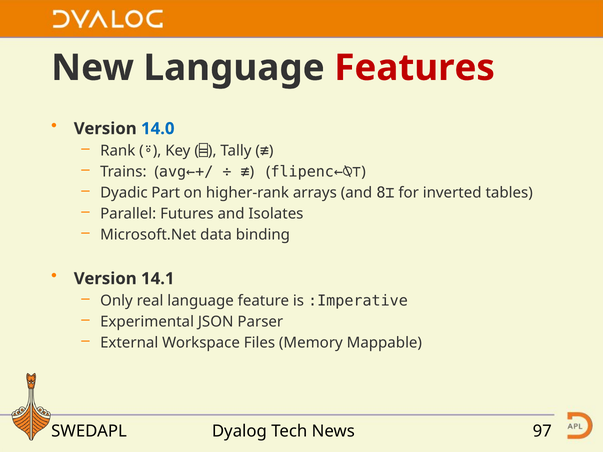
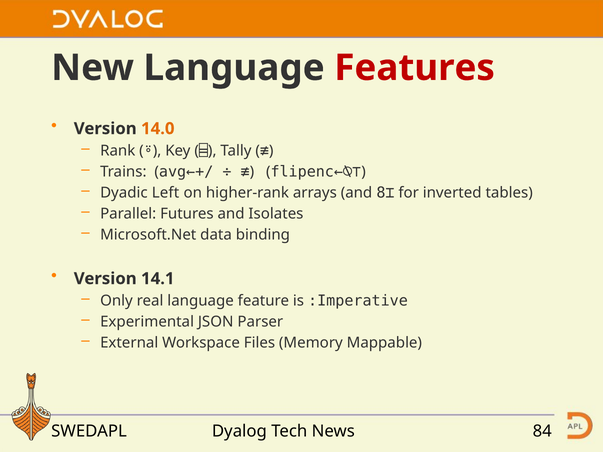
14.0 colour: blue -> orange (158, 129)
Part: Part -> Left (166, 193)
97: 97 -> 84 (542, 431)
